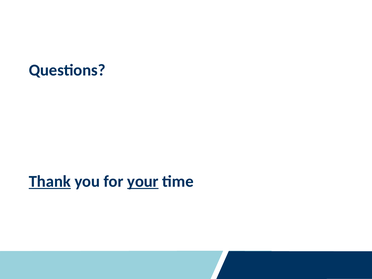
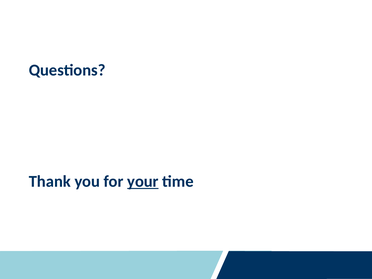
Thank underline: present -> none (50, 181)
